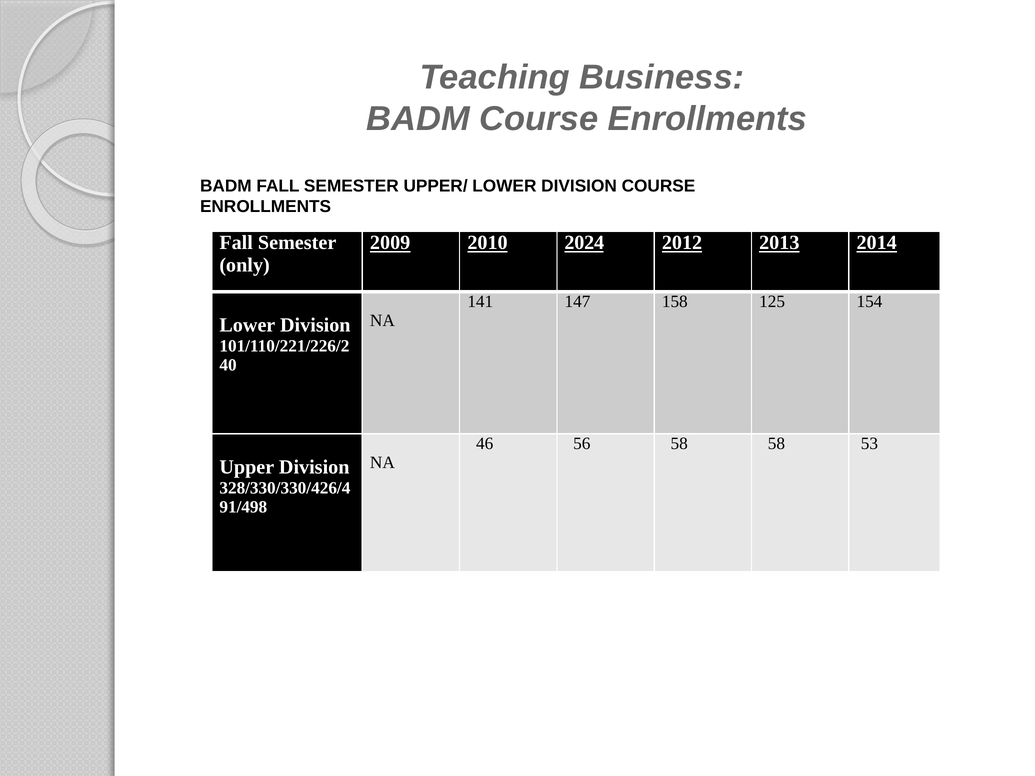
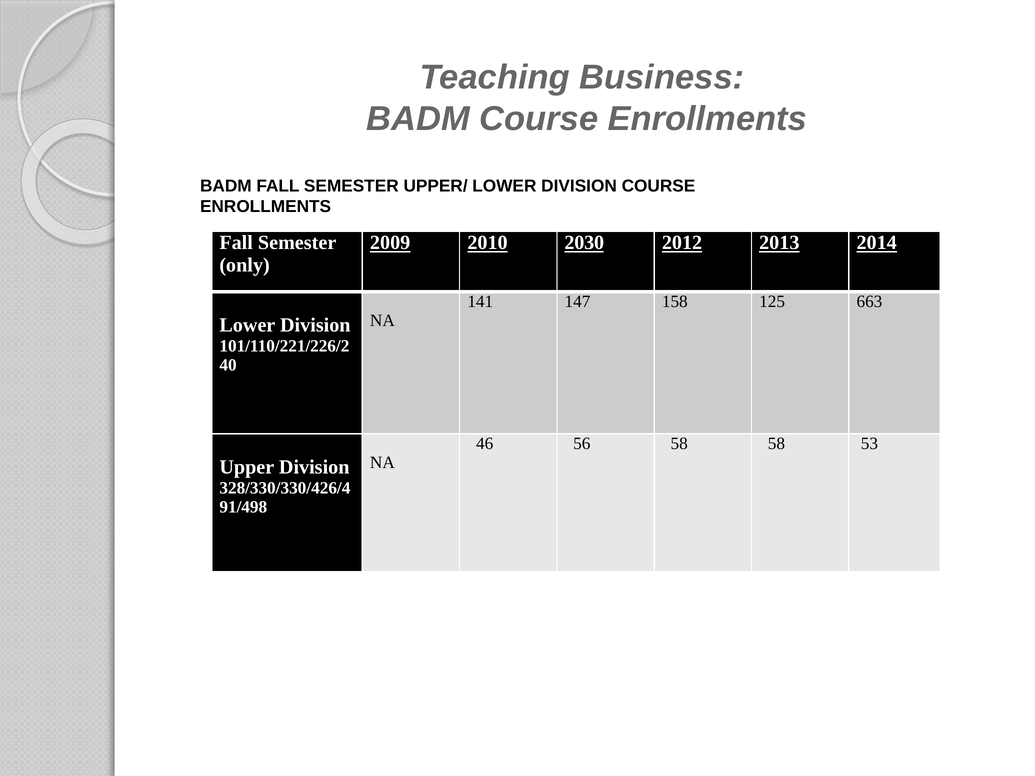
2024: 2024 -> 2030 (584, 243)
154: 154 -> 663 (869, 302)
